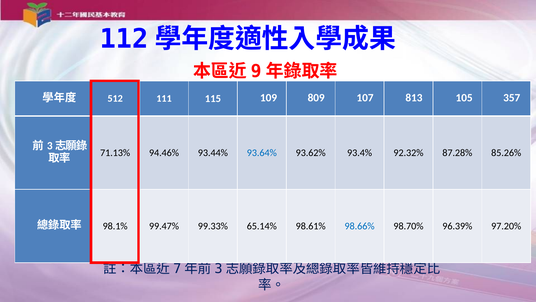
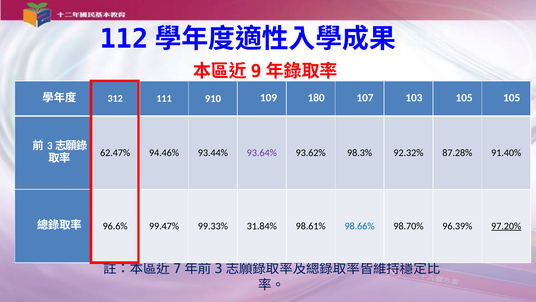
512: 512 -> 312 (115, 98)
115: 115 -> 910 (213, 98)
809: 809 -> 180 (316, 98)
813: 813 -> 103 (414, 98)
105 357: 357 -> 105 (512, 98)
71.13%: 71.13% -> 62.47% (115, 153)
93.64% colour: blue -> purple (262, 153)
93.4%: 93.4% -> 98.3% (360, 153)
85.26%: 85.26% -> 91.40% (506, 153)
98.1%: 98.1% -> 96.6% (115, 226)
65.14%: 65.14% -> 31.84% (262, 226)
97.20% underline: none -> present (506, 226)
